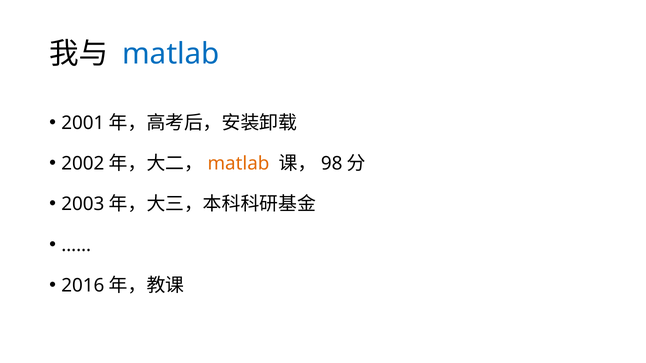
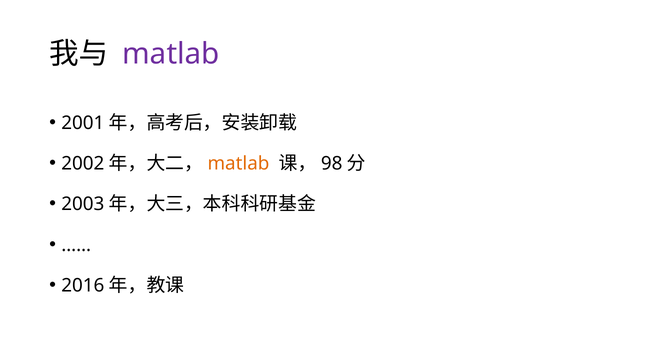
matlab colour: blue -> purple (171, 54)
